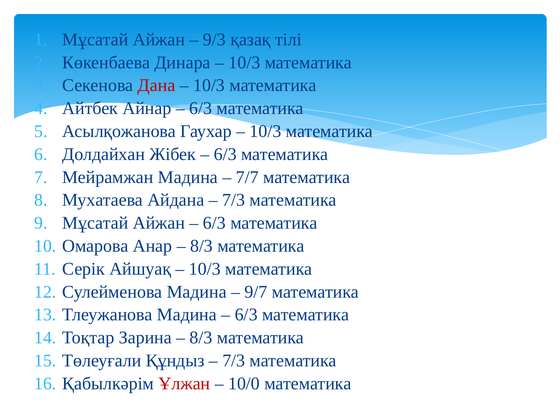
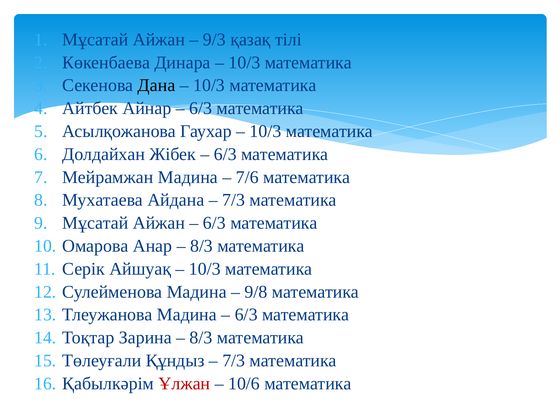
Дана colour: red -> black (156, 85)
7/7: 7/7 -> 7/6 (247, 177)
9/7: 9/7 -> 9/8 (256, 292)
10/0: 10/0 -> 10/6 (244, 383)
